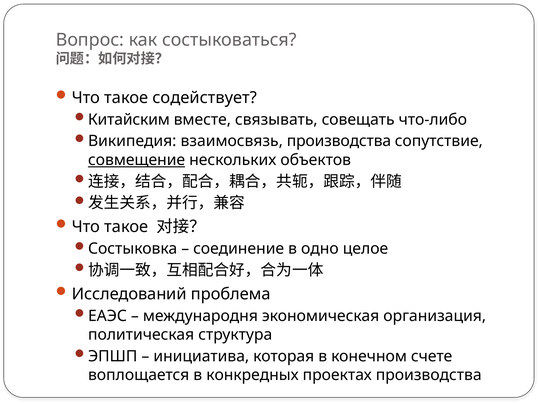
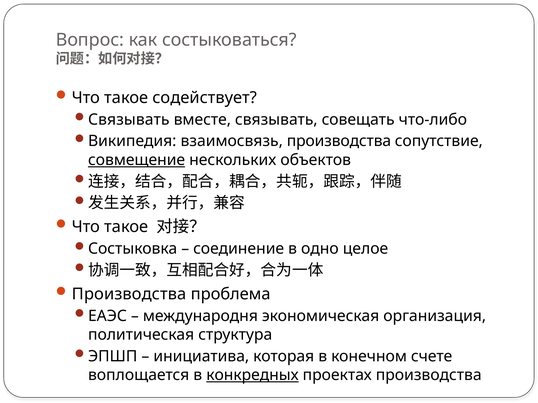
Китайским: Китайским -> Связывать (129, 120)
Исследований: Исследований -> Производства (129, 294)
конкредных underline: none -> present (252, 376)
